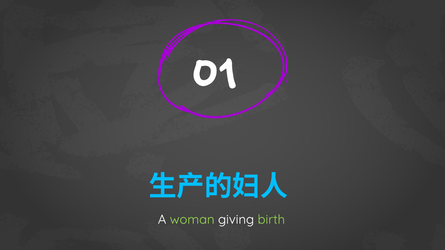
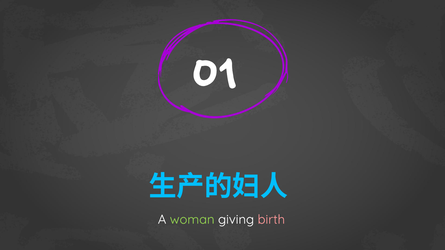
birth colour: light green -> pink (271, 220)
